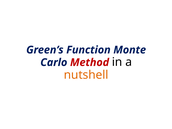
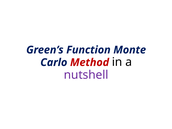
nutshell colour: orange -> purple (86, 75)
